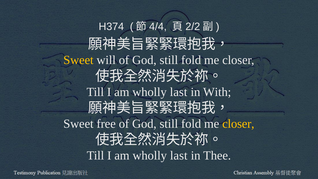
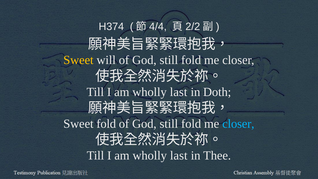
With: With -> Doth (217, 92)
Sweet free: free -> fold (106, 124)
closer colour: yellow -> light blue (238, 124)
